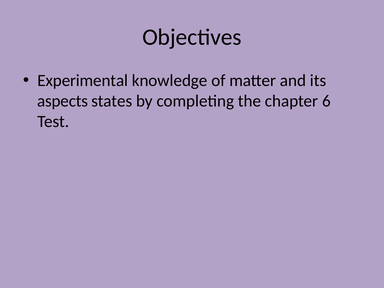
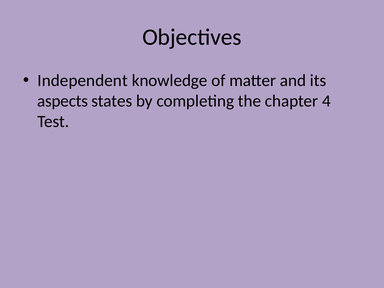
Experimental: Experimental -> Independent (83, 81)
6: 6 -> 4 (326, 101)
